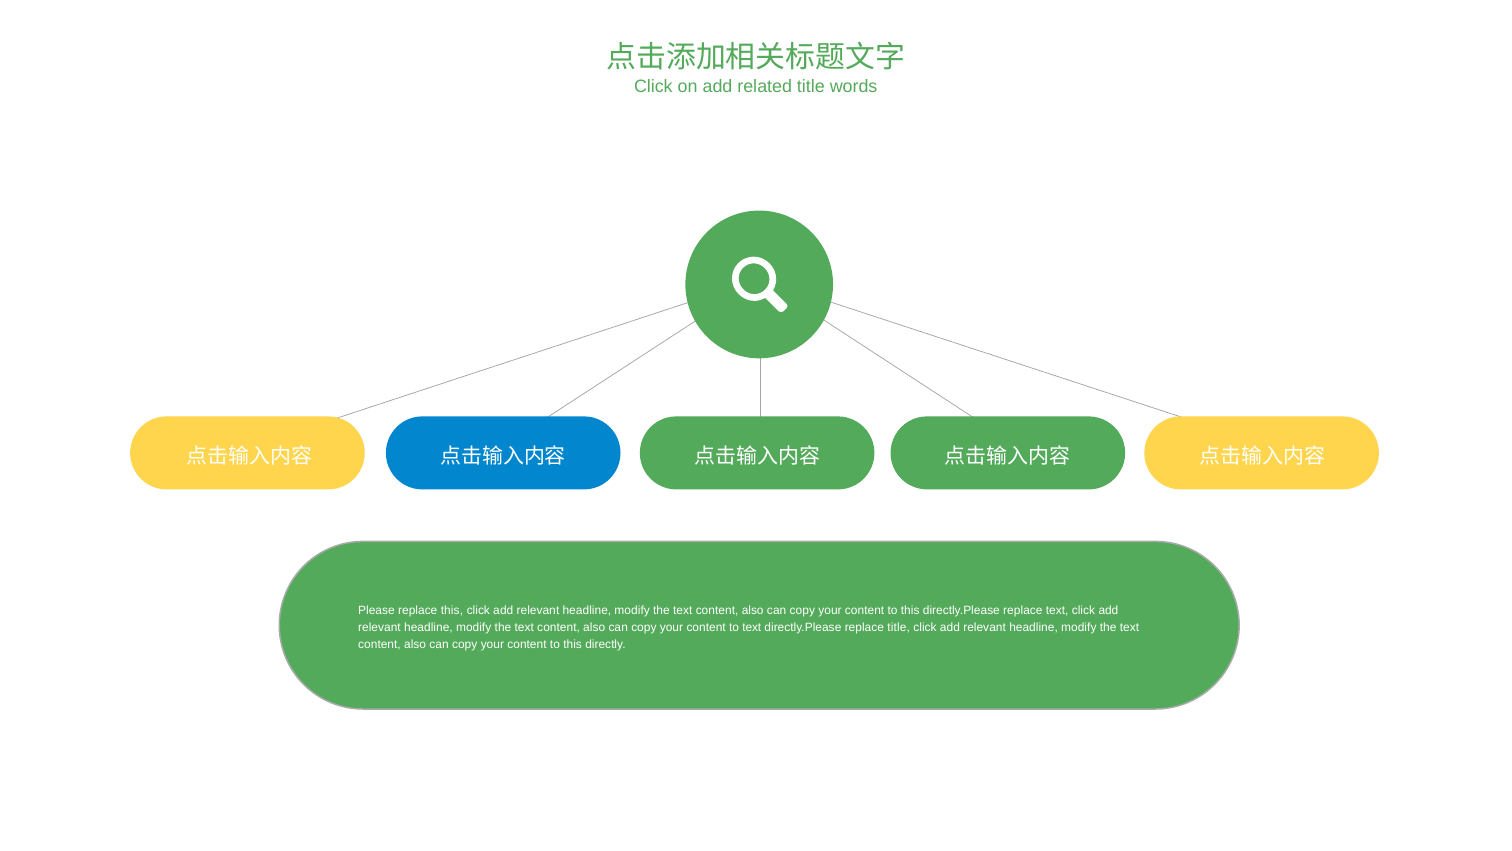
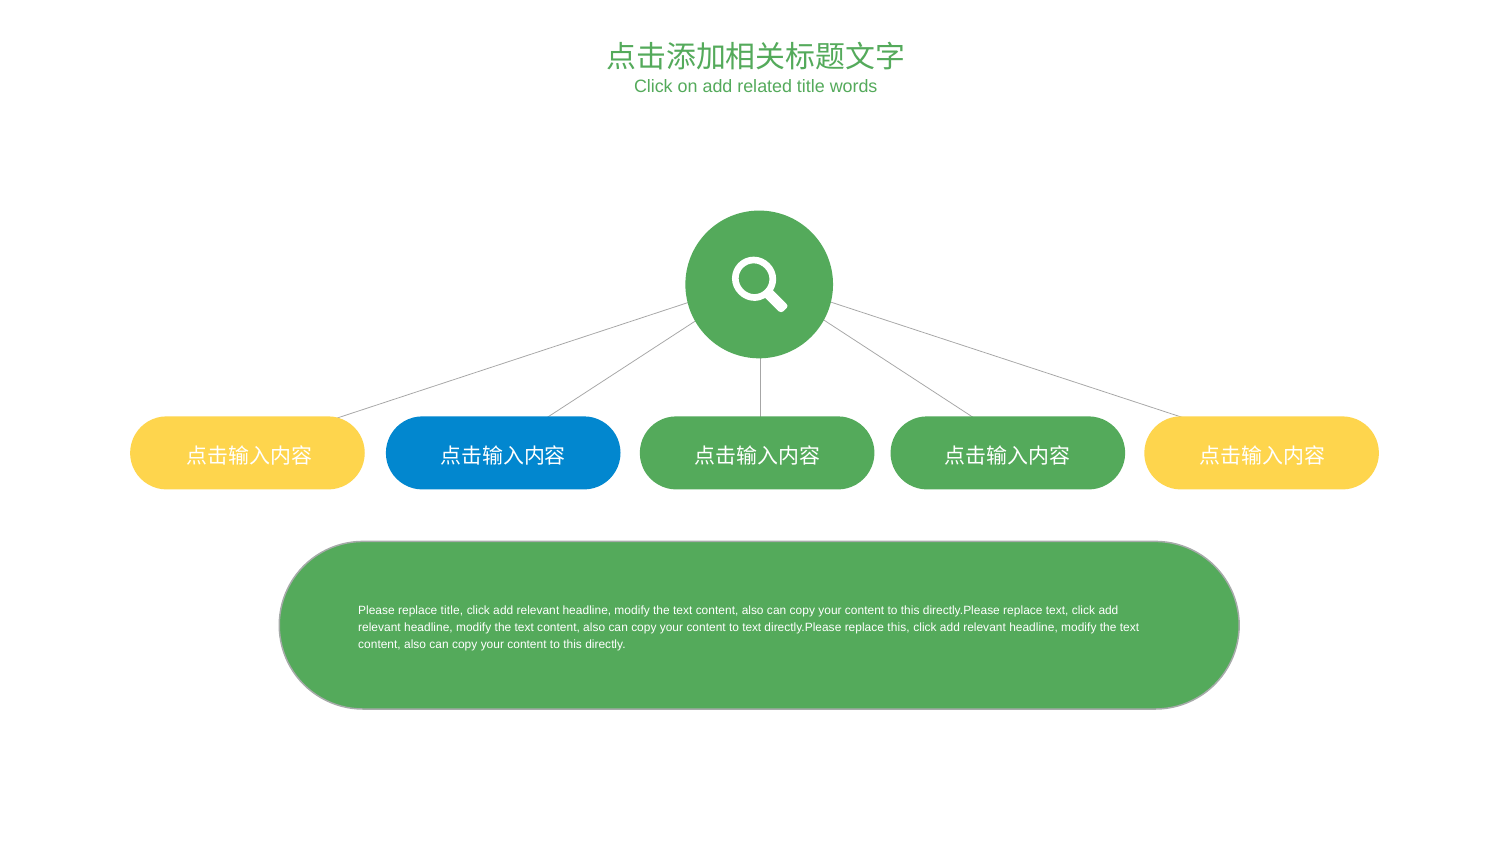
replace this: this -> title (452, 610)
replace title: title -> this (899, 627)
